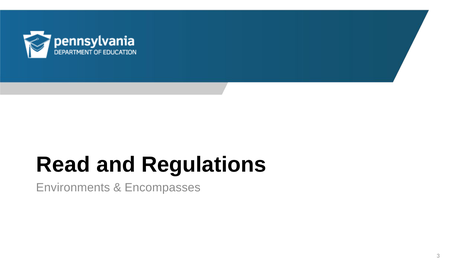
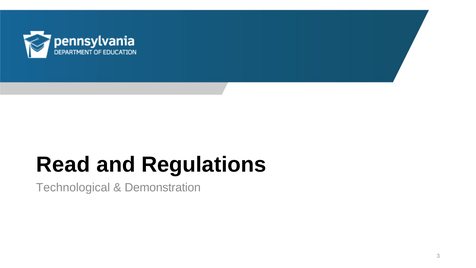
Environments: Environments -> Technological (73, 187)
Encompasses: Encompasses -> Demonstration (163, 187)
